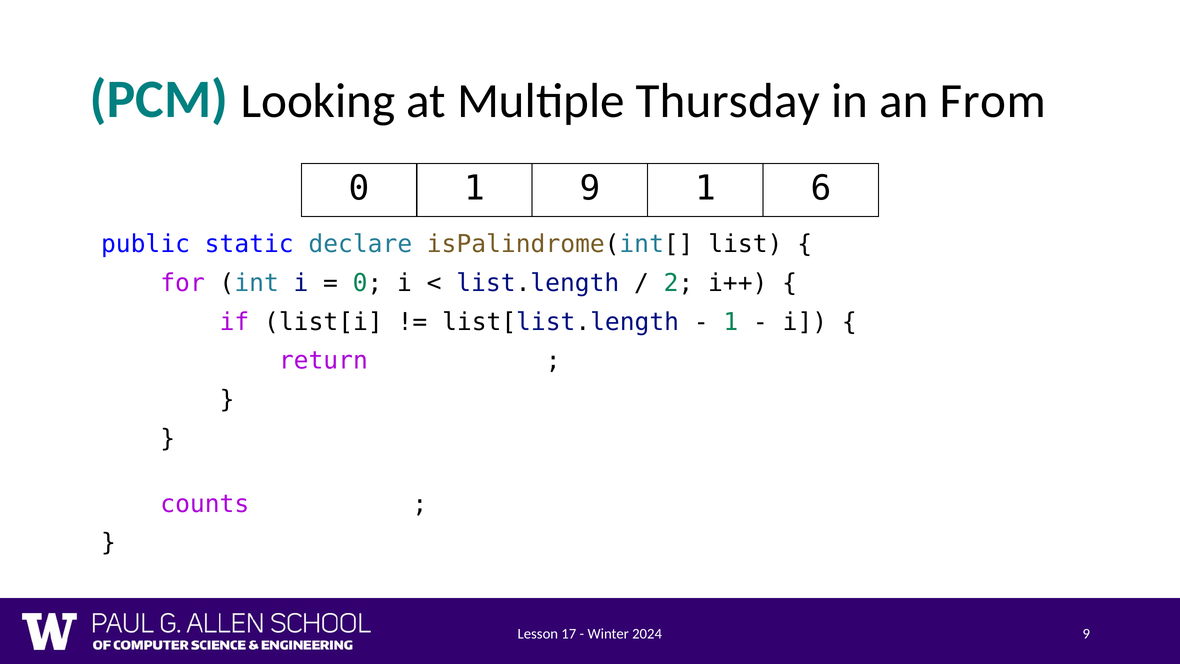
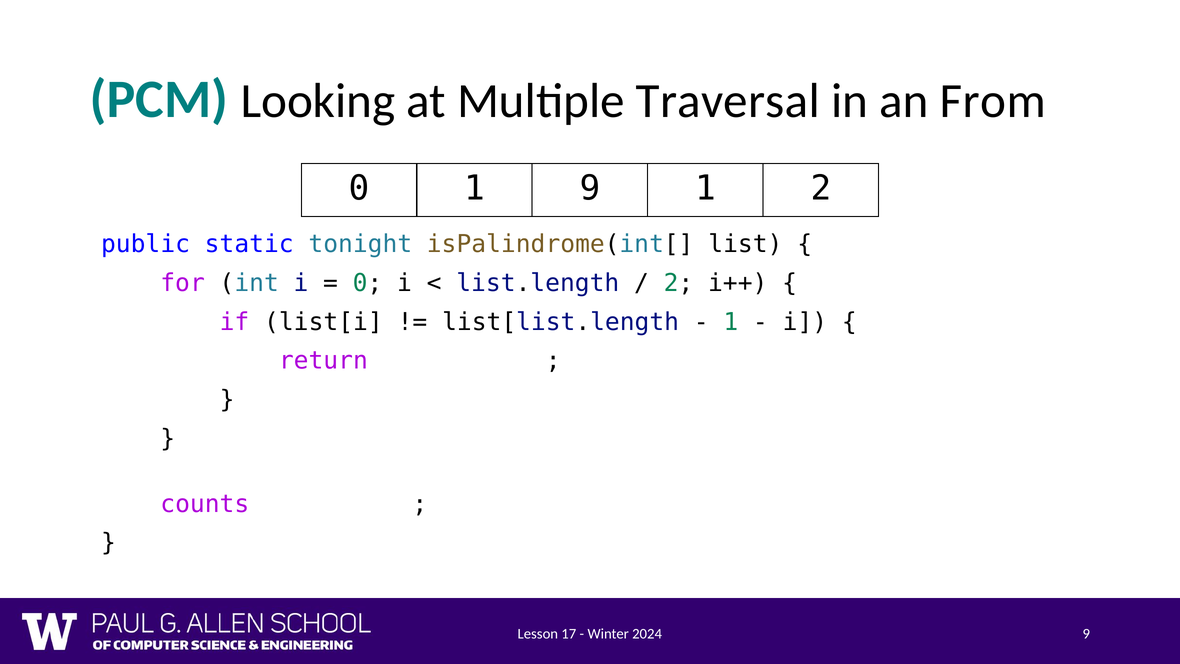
Thursday: Thursday -> Traversal (728, 101)
1 6: 6 -> 2 (821, 189)
declare: declare -> tonight (360, 244)
